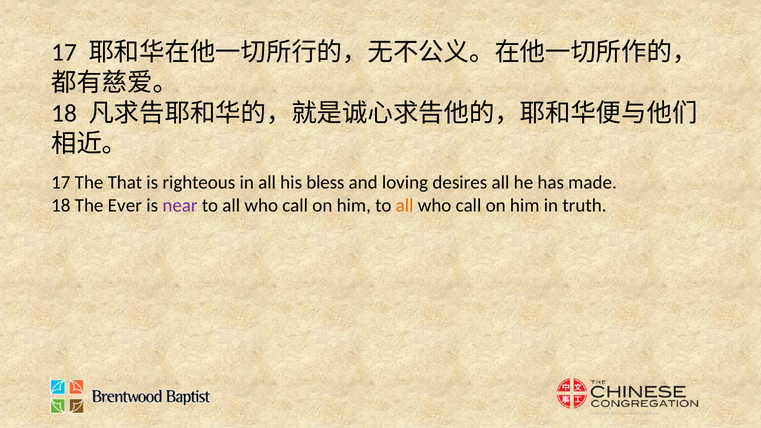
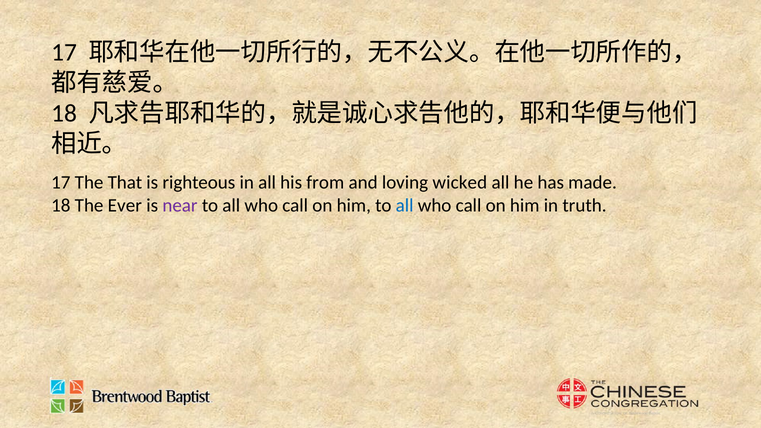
bless: bless -> from (325, 183)
desires: desires -> wicked (460, 183)
all colour: orange -> blue (405, 206)
